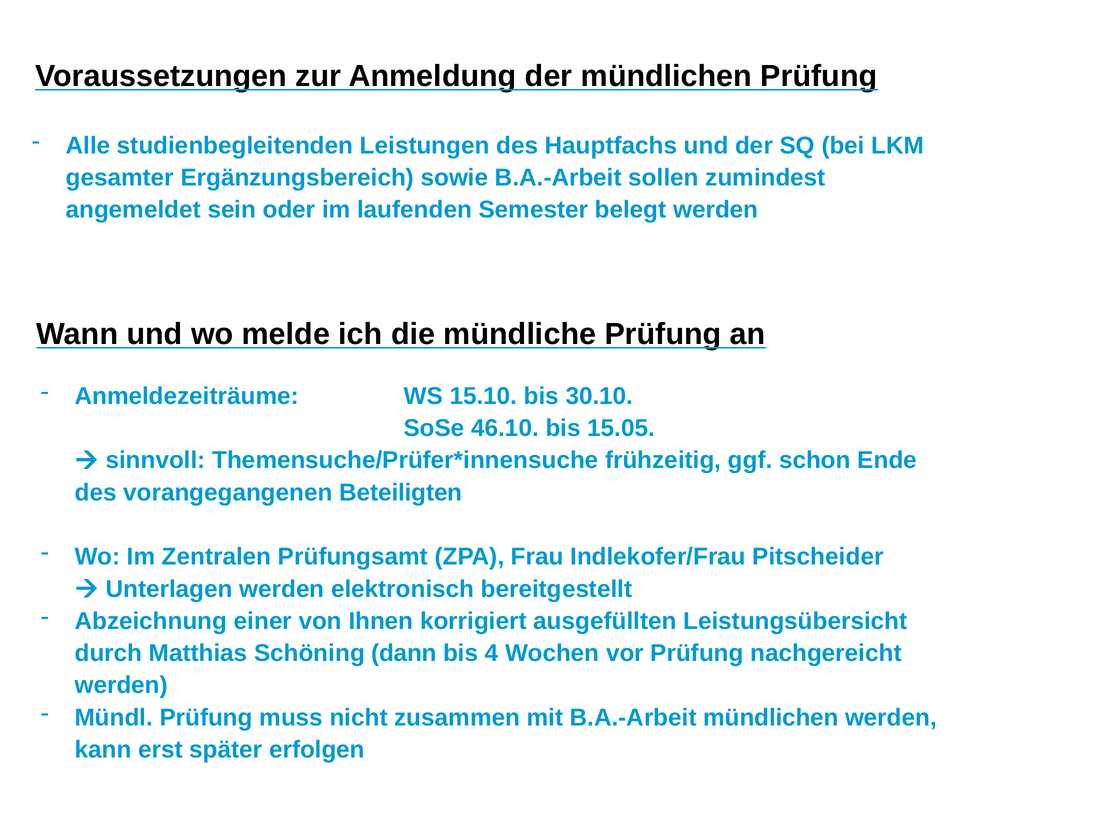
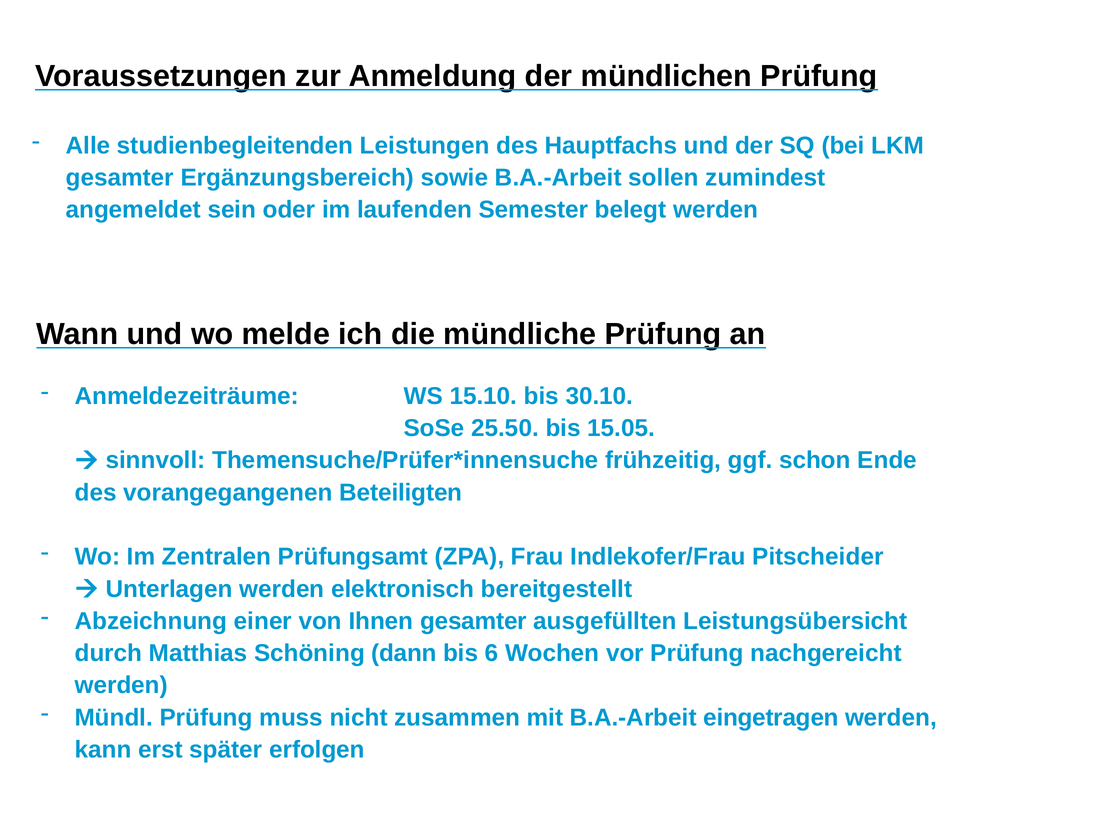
46.10: 46.10 -> 25.50 (505, 428)
Ihnen korrigiert: korrigiert -> gesamter (473, 621)
4: 4 -> 6 (492, 653)
B.A.-Arbeit mündlichen: mündlichen -> eingetragen (771, 717)
